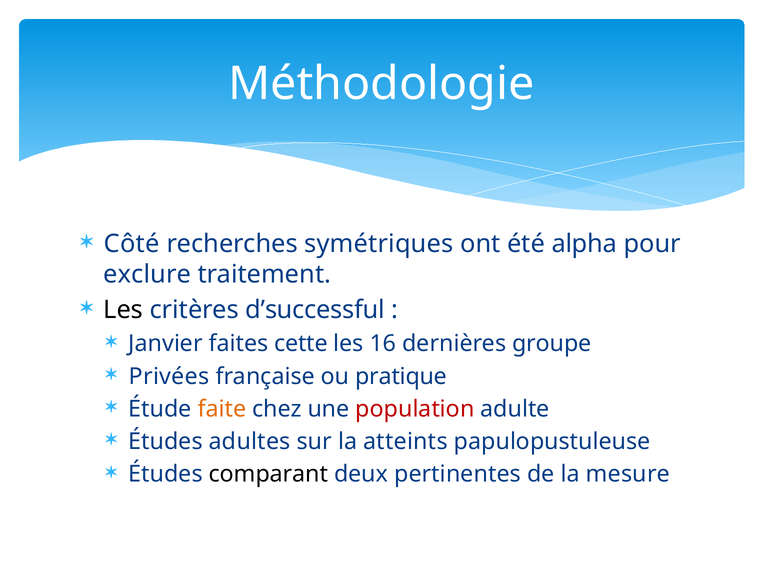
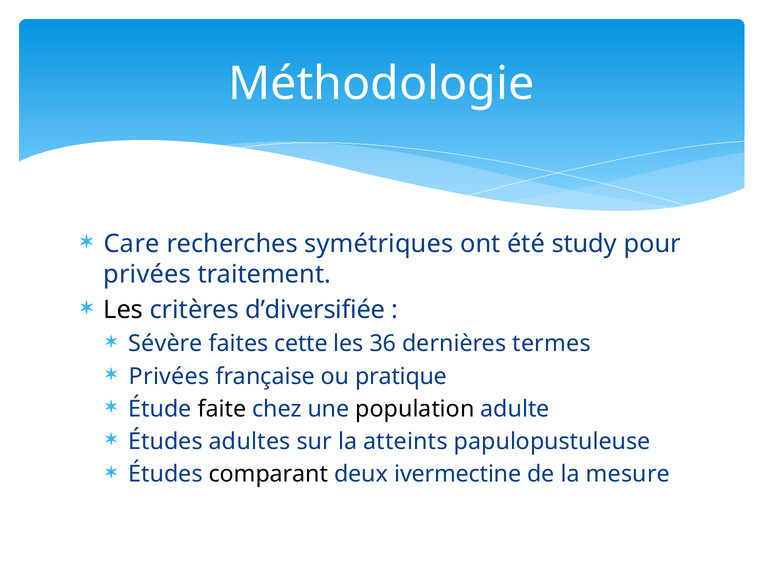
Côté: Côté -> Care (132, 244)
alpha: alpha -> study (584, 244)
exclure: exclure -> privées (147, 275)
d’successful: d’successful -> d’diversifiée (315, 310)
Janvier: Janvier -> Sévère (166, 344)
16: 16 -> 36 (383, 344)
groupe: groupe -> termes (552, 344)
faite colour: orange -> black (222, 409)
population colour: red -> black (415, 409)
pertinentes: pertinentes -> ivermectine (458, 474)
